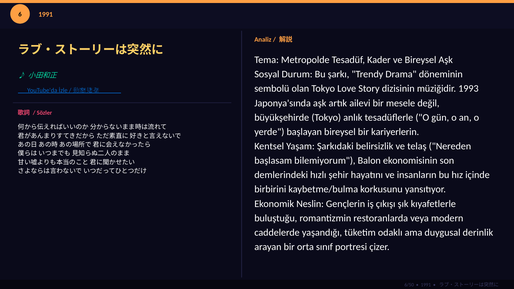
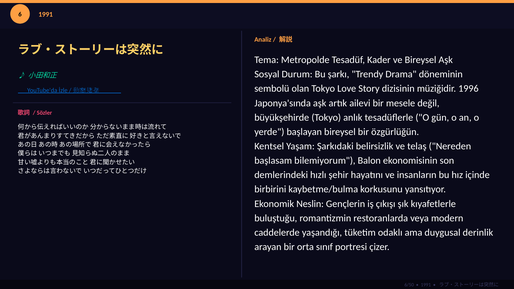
1993: 1993 -> 1996 (468, 89)
kariyerlerin: kariyerlerin -> özgürlüğün (395, 132)
